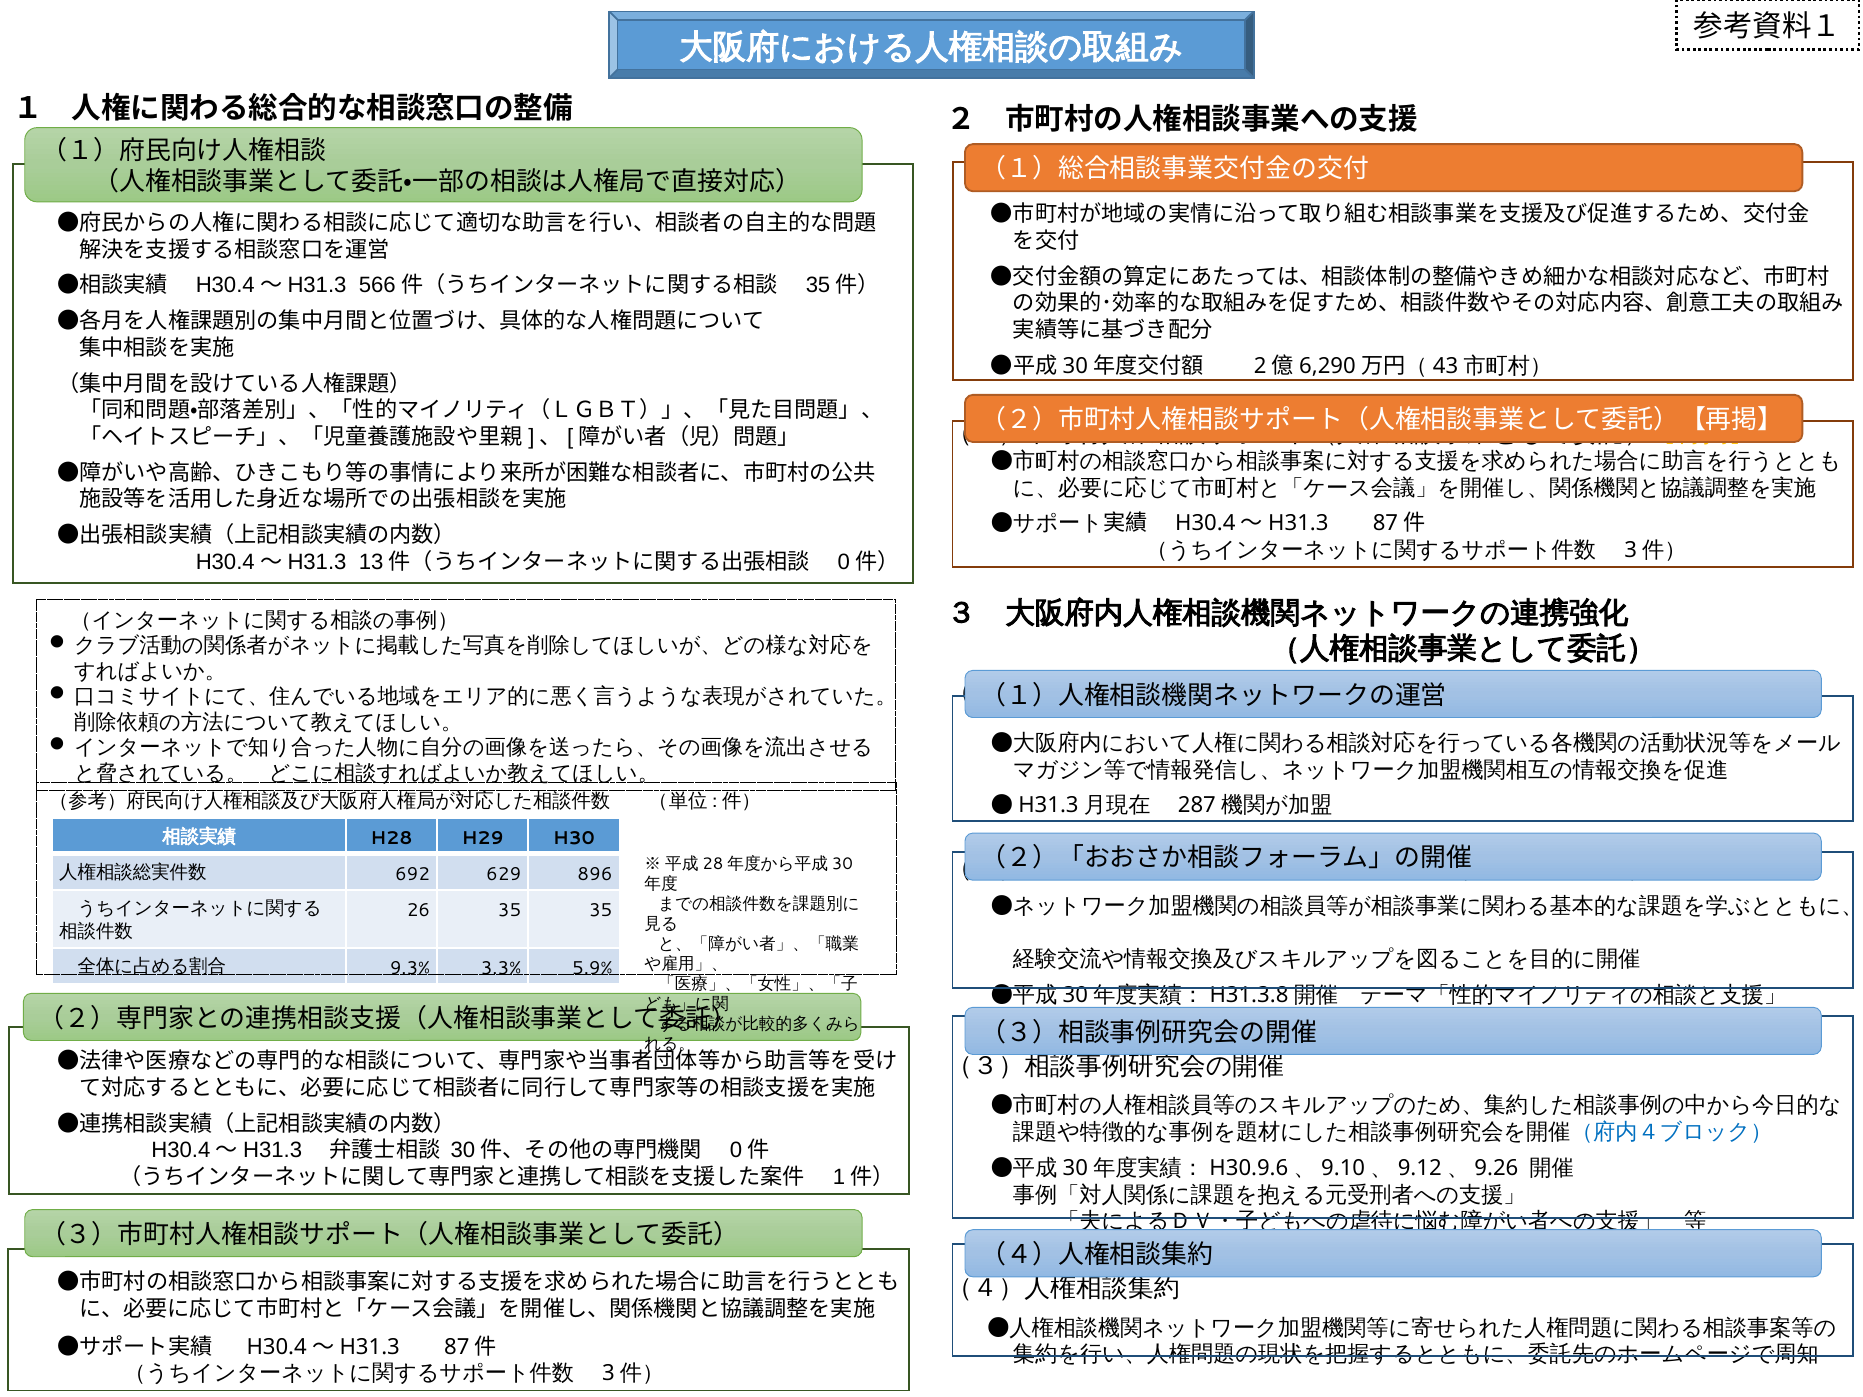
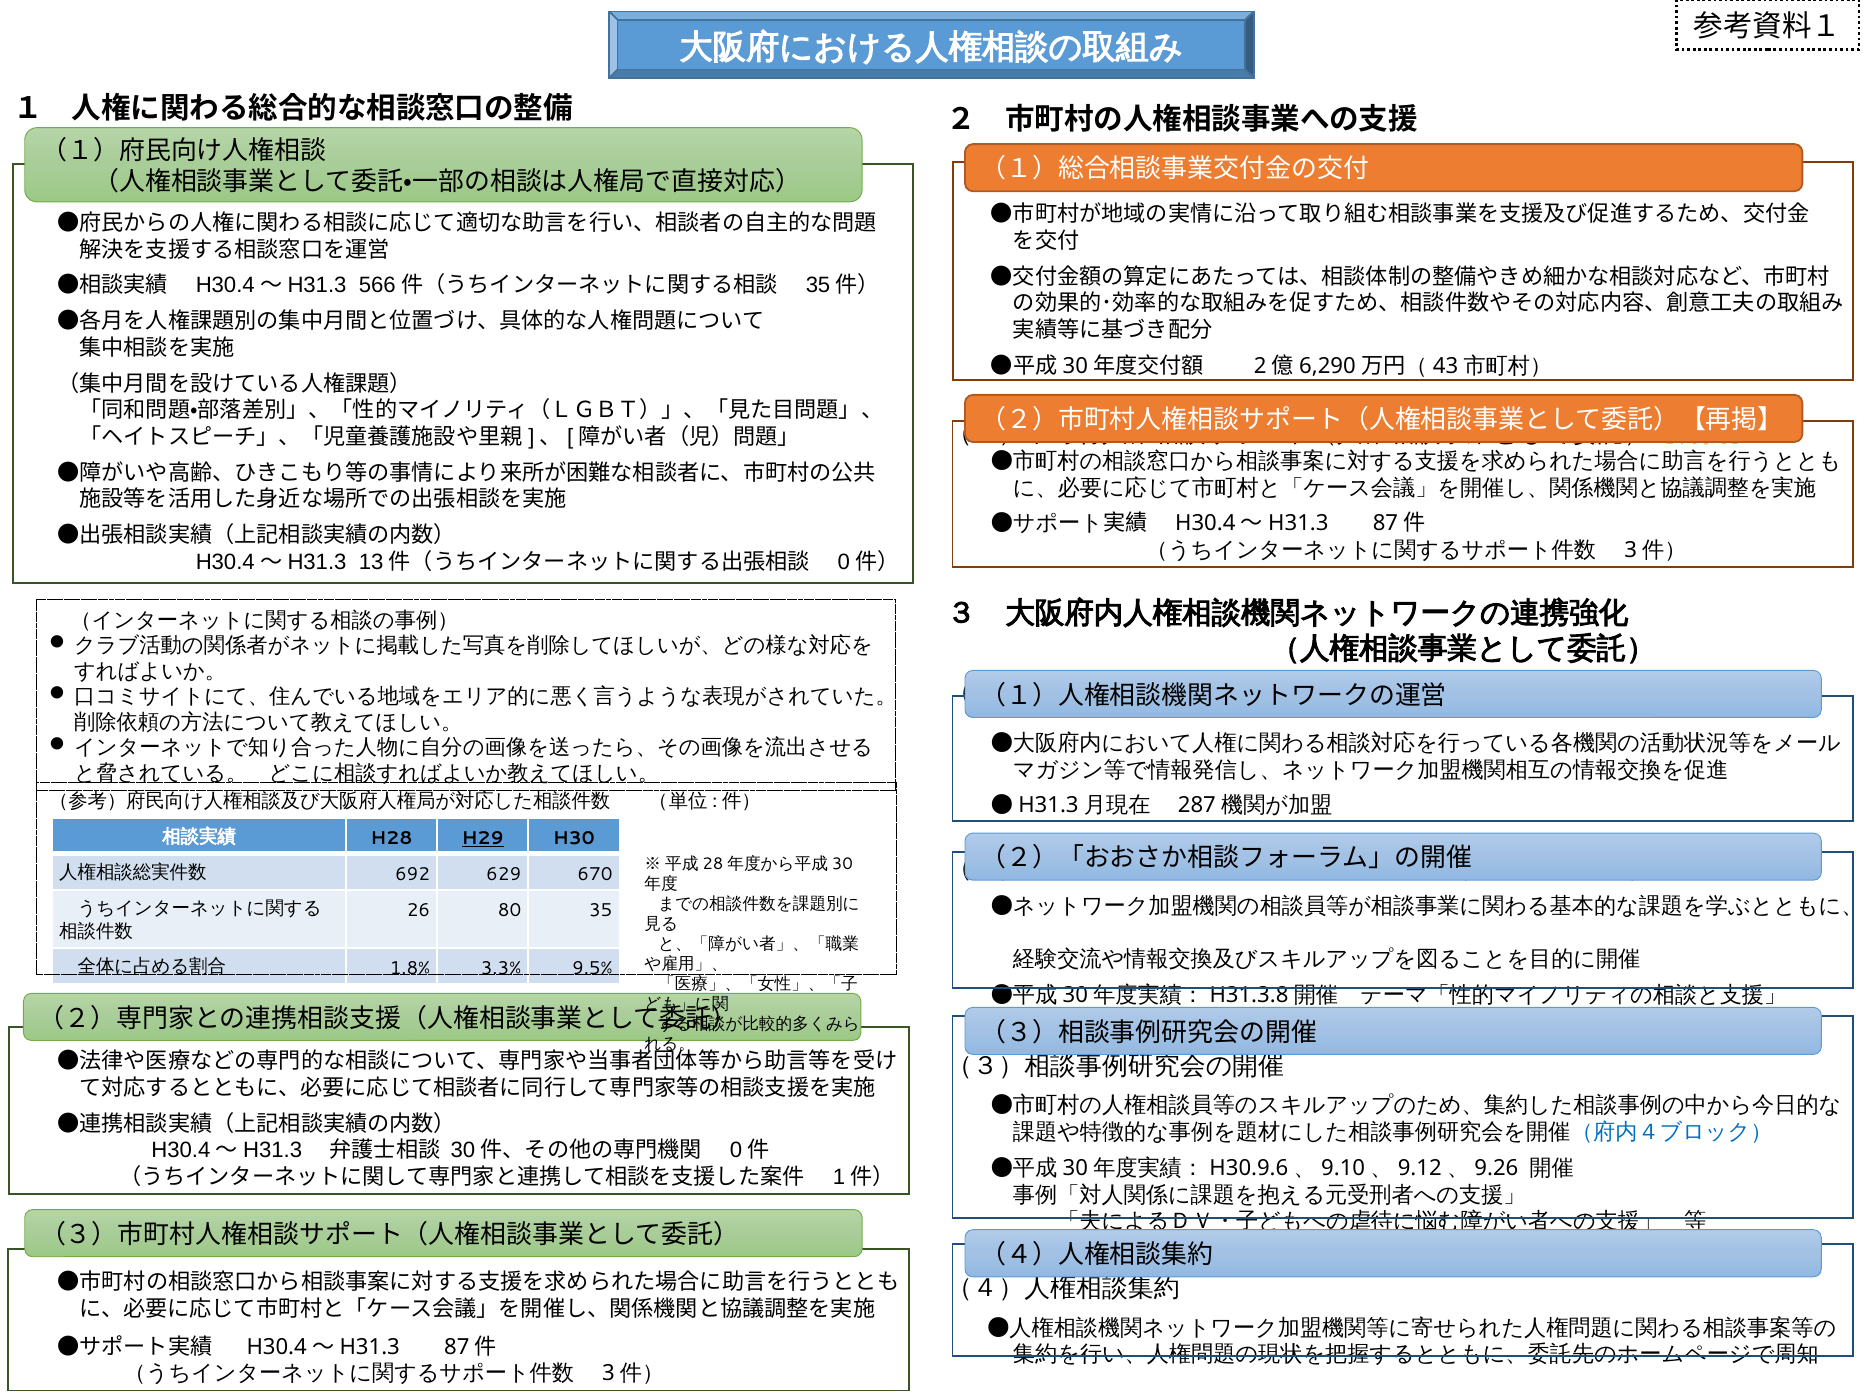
H29 underline: none -> present (483, 839)
896: 896 -> 670 (595, 875)
26 35: 35 -> 80 (510, 911)
9.3%: 9.3% -> 1.8% (410, 969)
5.9%: 5.9% -> 9.5% (592, 969)
